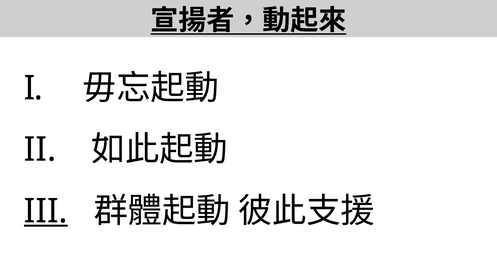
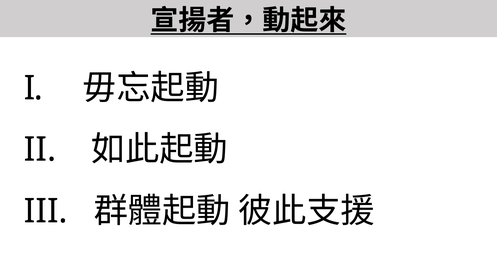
III underline: present -> none (46, 212)
